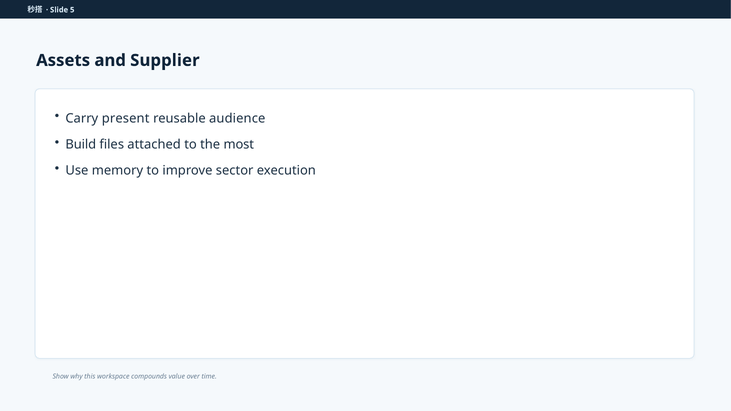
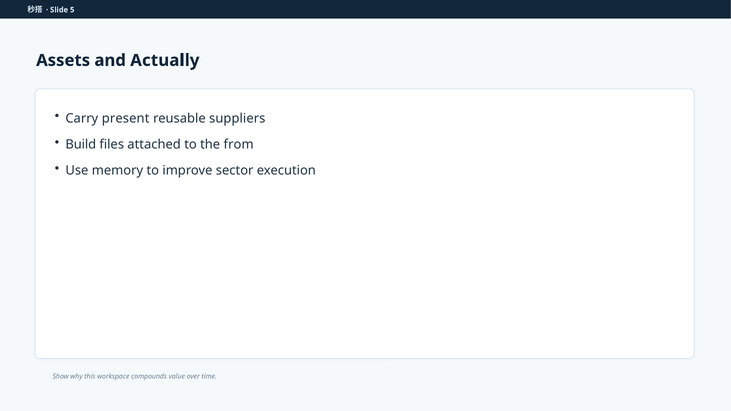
Supplier: Supplier -> Actually (165, 60)
audience: audience -> suppliers (237, 118)
most: most -> from (239, 145)
